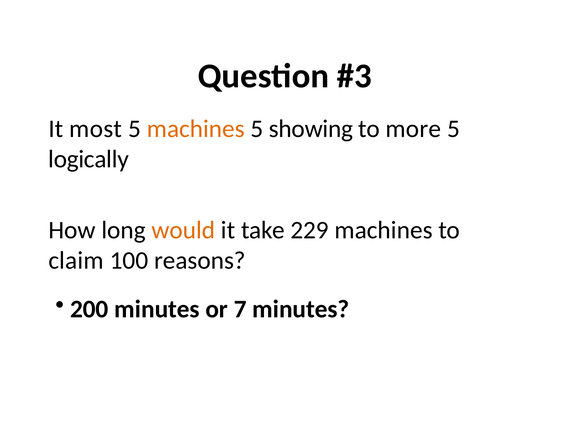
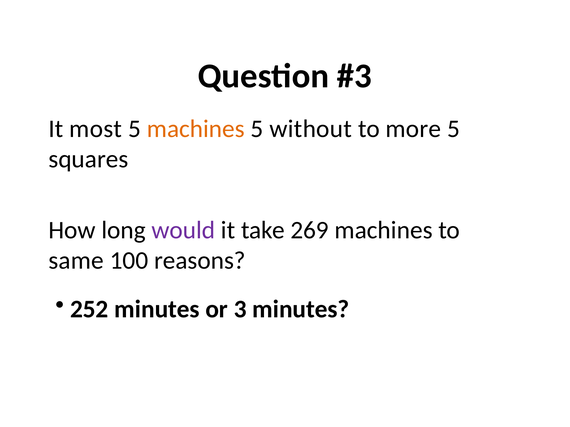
showing: showing -> without (311, 129)
logically: logically -> squares (88, 159)
would colour: orange -> purple (183, 230)
229: 229 -> 269 (310, 230)
claim: claim -> same (76, 261)
200: 200 -> 252 (89, 310)
7: 7 -> 3 (240, 310)
